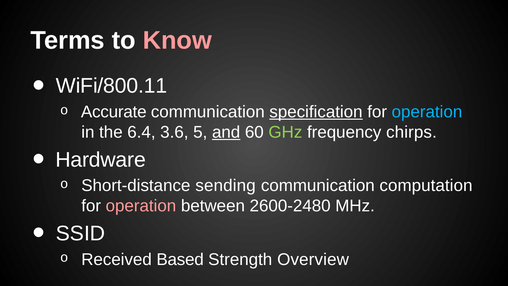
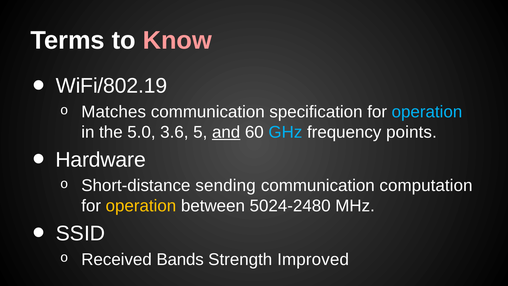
WiFi/800.11: WiFi/800.11 -> WiFi/802.19 (112, 86)
Accurate: Accurate -> Matches (114, 112)
specification underline: present -> none (316, 112)
6.4: 6.4 -> 5.0 (141, 132)
GHz colour: light green -> light blue (285, 132)
chirps: chirps -> points (411, 132)
operation colour: pink -> yellow (141, 206)
2600-2480: 2600-2480 -> 5024-2480 (290, 206)
Based: Based -> Bands (180, 259)
Overview: Overview -> Improved (313, 259)
